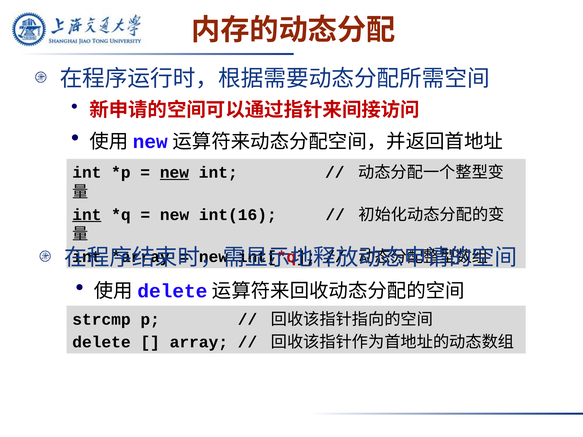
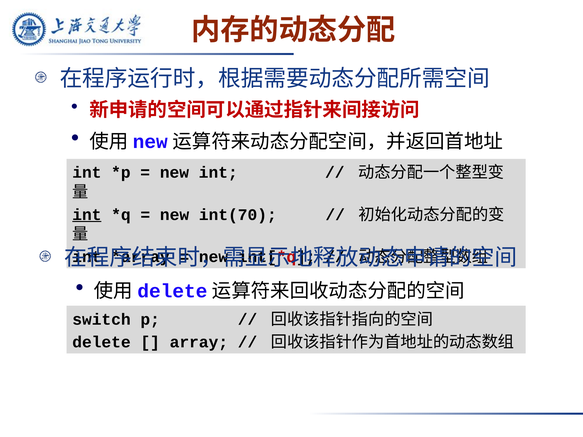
new underline: present -> none (174, 173)
int(16: int(16 -> int(70 (238, 215)
strcmp: strcmp -> switch (101, 320)
